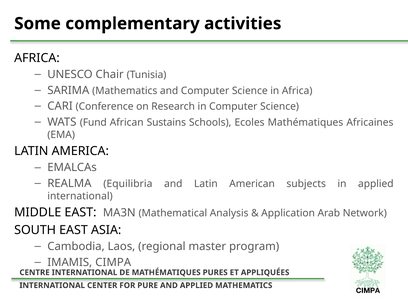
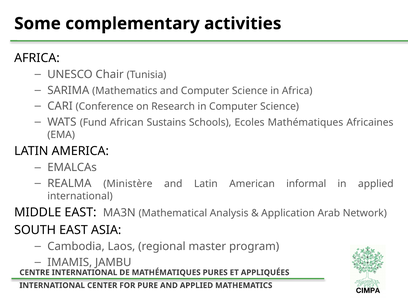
Equilibria: Equilibria -> Ministère (128, 184)
subjects: subjects -> informal (306, 184)
CIMPA: CIMPA -> JAMBU (113, 262)
